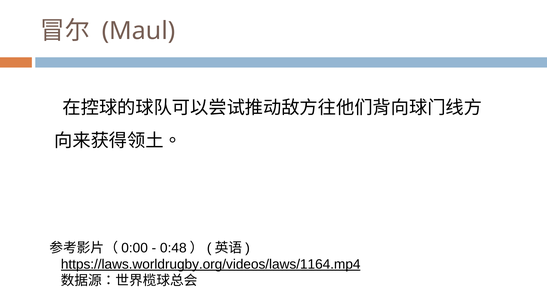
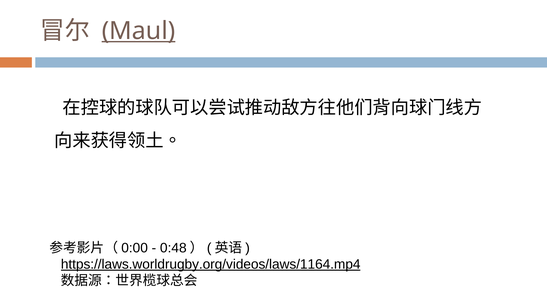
Maul underline: none -> present (139, 31)
